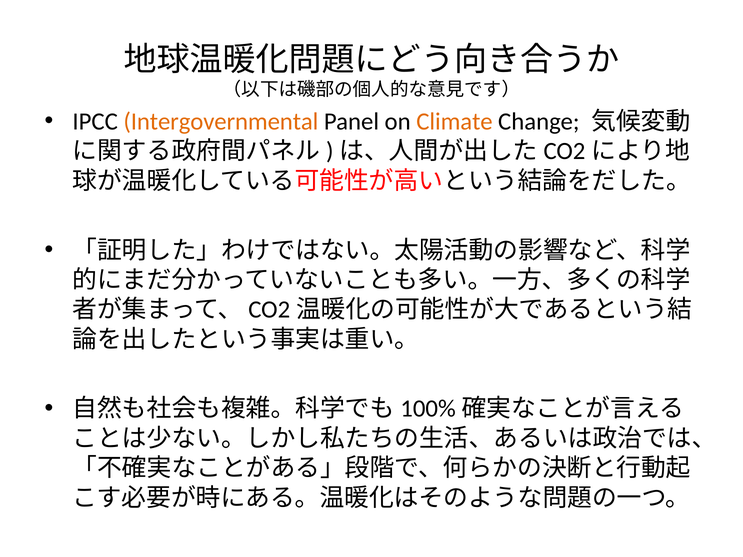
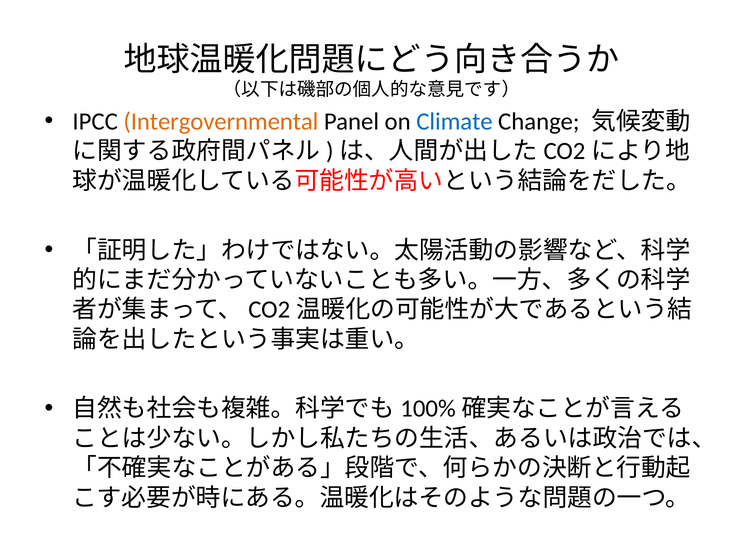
Climate colour: orange -> blue (454, 122)
